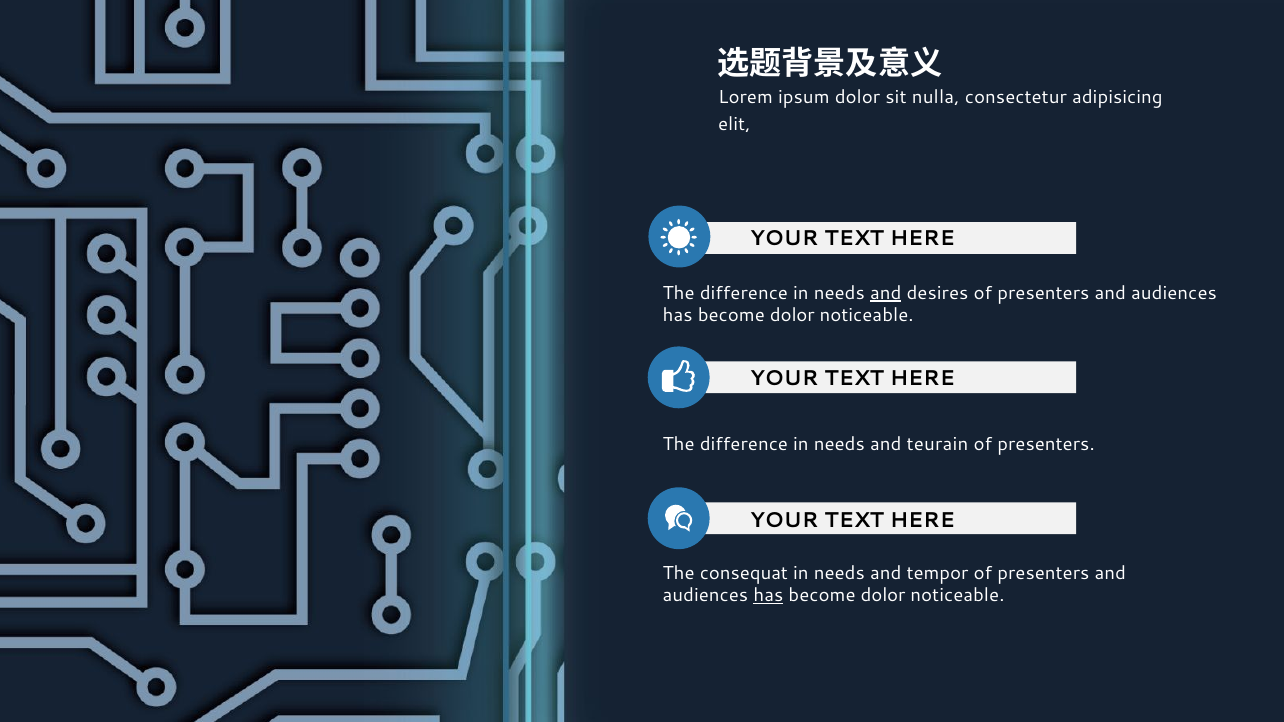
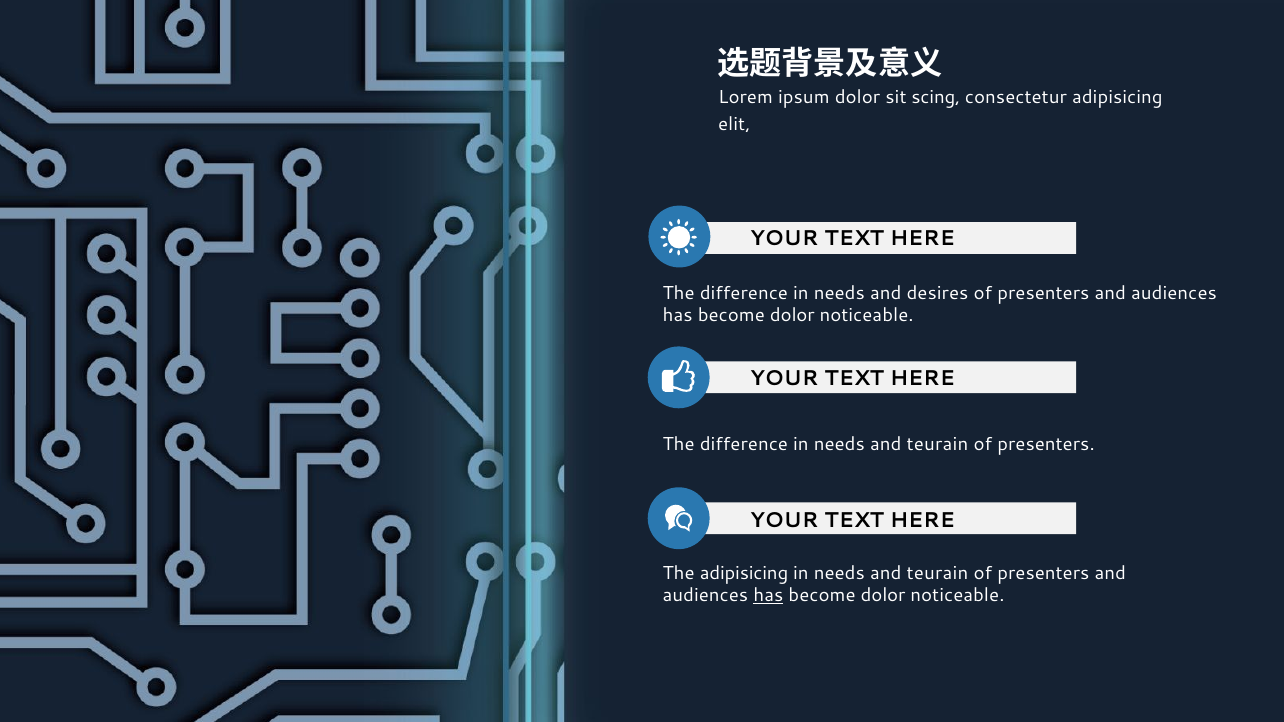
nulla: nulla -> scing (936, 98)
and underline: present -> none (886, 293)
The consequat: consequat -> adipisicing (744, 573)
tempor: tempor -> teurain (937, 573)
